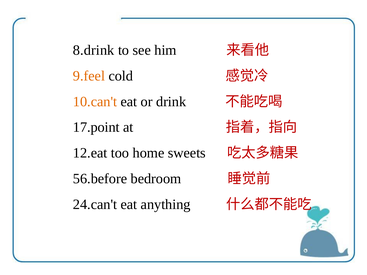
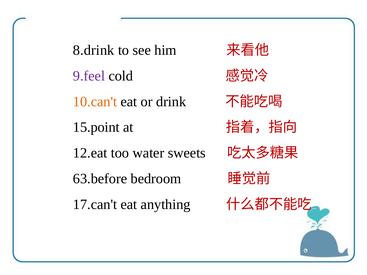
9.feel colour: orange -> purple (89, 76)
17.point: 17.point -> 15.point (96, 127)
home: home -> water (148, 153)
56.before: 56.before -> 63.before (100, 179)
24.can't: 24.can't -> 17.can't (95, 205)
